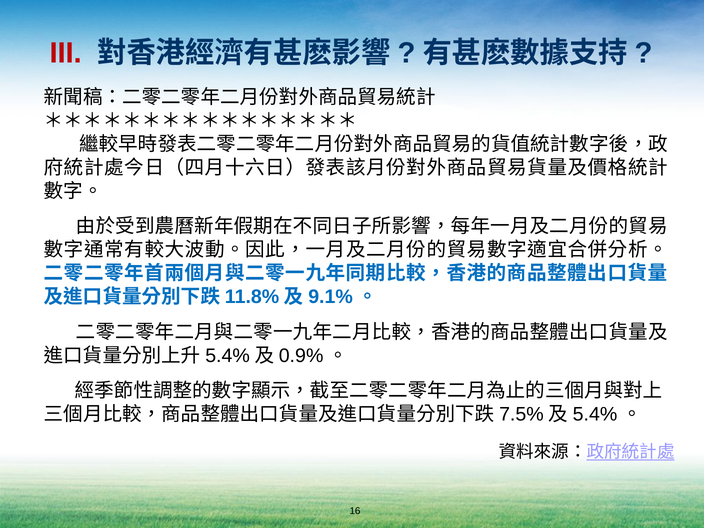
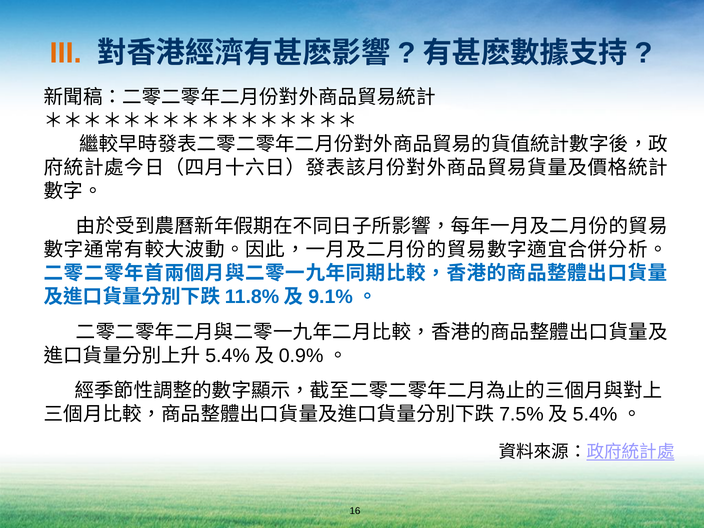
III colour: red -> orange (66, 53)
